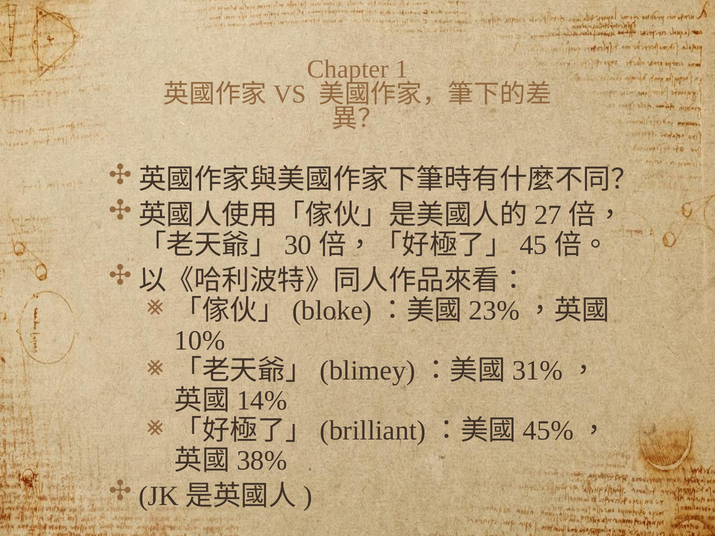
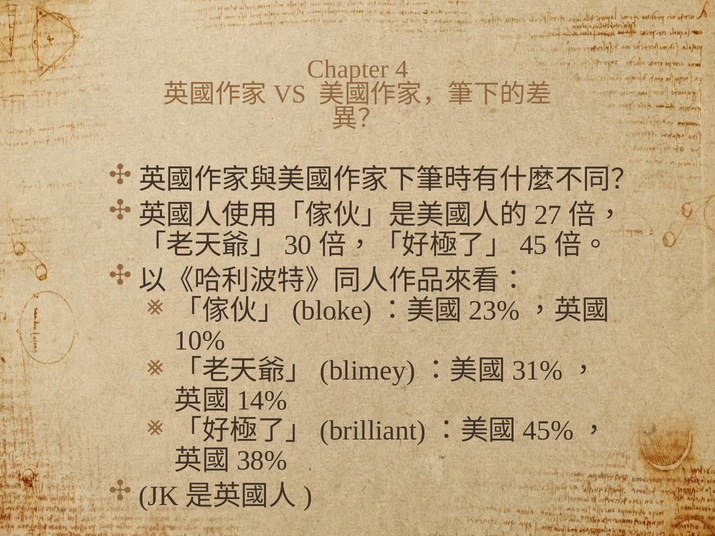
1: 1 -> 4 (402, 69)
